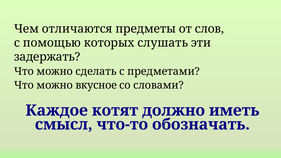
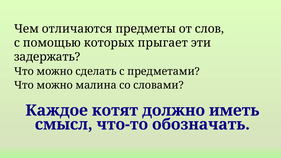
слушать: слушать -> прыгает (163, 43)
вкусное: вкусное -> малина (96, 85)
